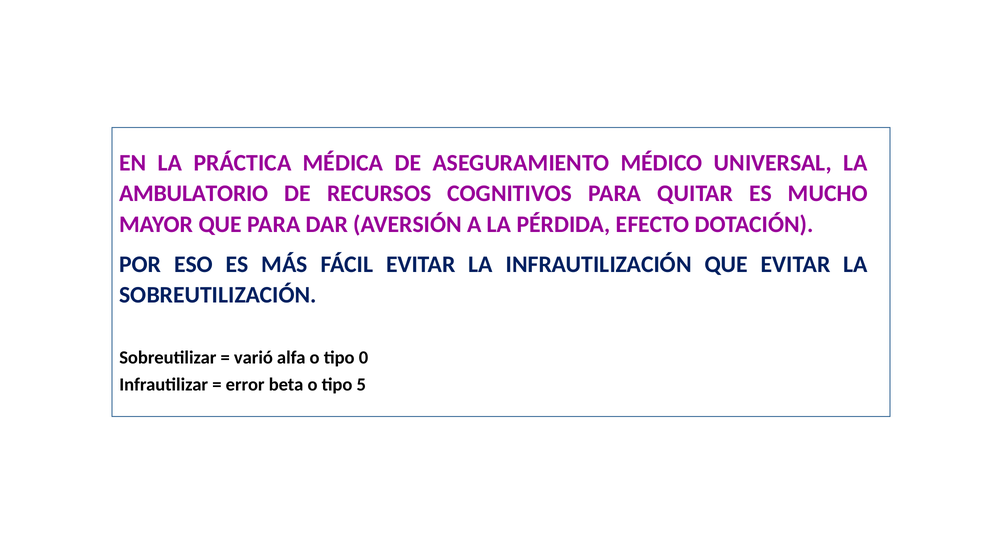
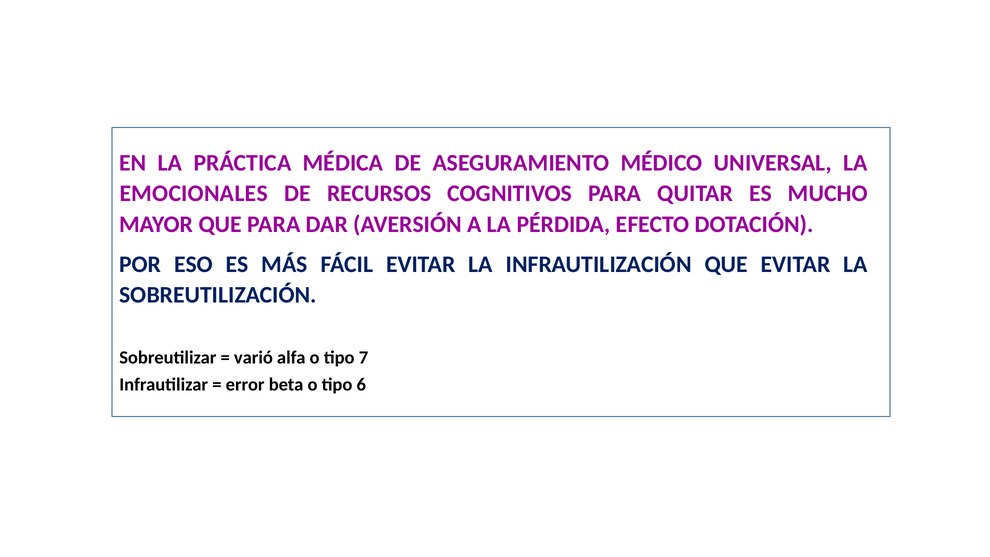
AMBULATORIO: AMBULATORIO -> EMOCIONALES (194, 194)
0: 0 -> 7 (363, 357)
5: 5 -> 6 (361, 385)
